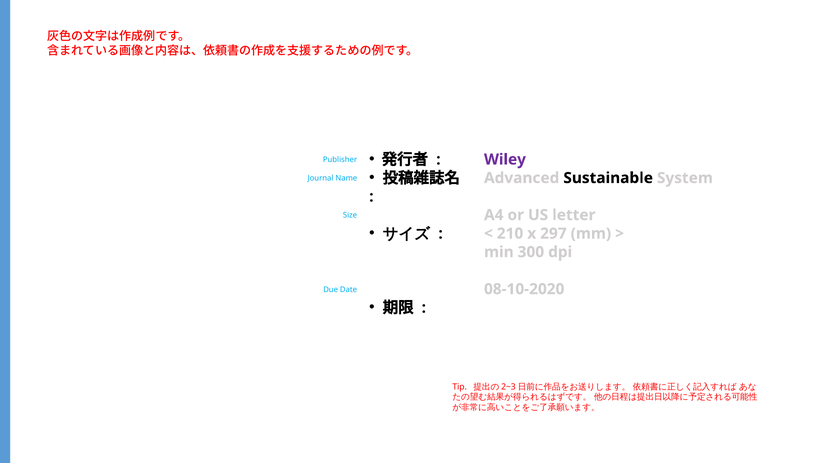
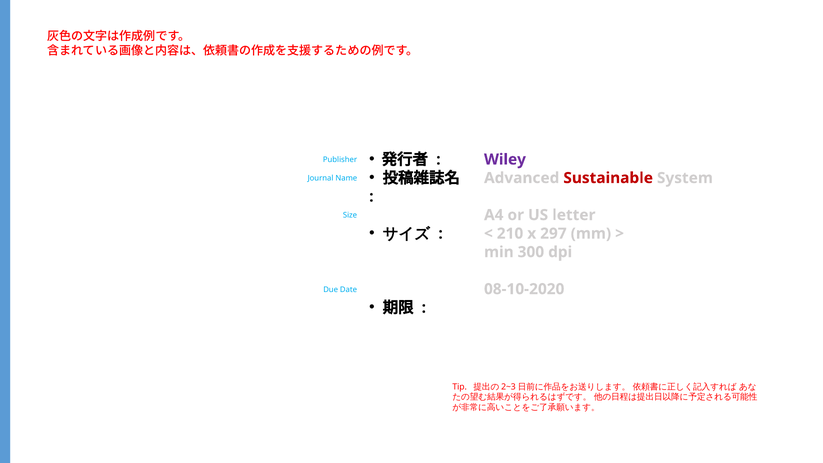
Sustainable colour: black -> red (608, 178)
